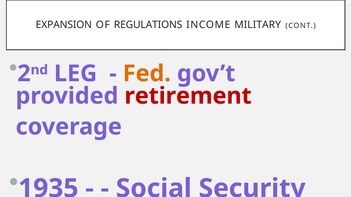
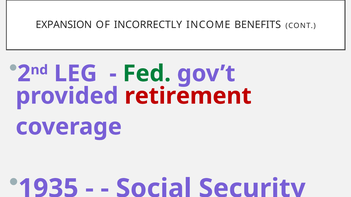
REGULATIONS: REGULATIONS -> INCORRECTLY (148, 25)
MILITARY: MILITARY -> BENEFITS (258, 25)
Fed colour: orange -> green (147, 74)
